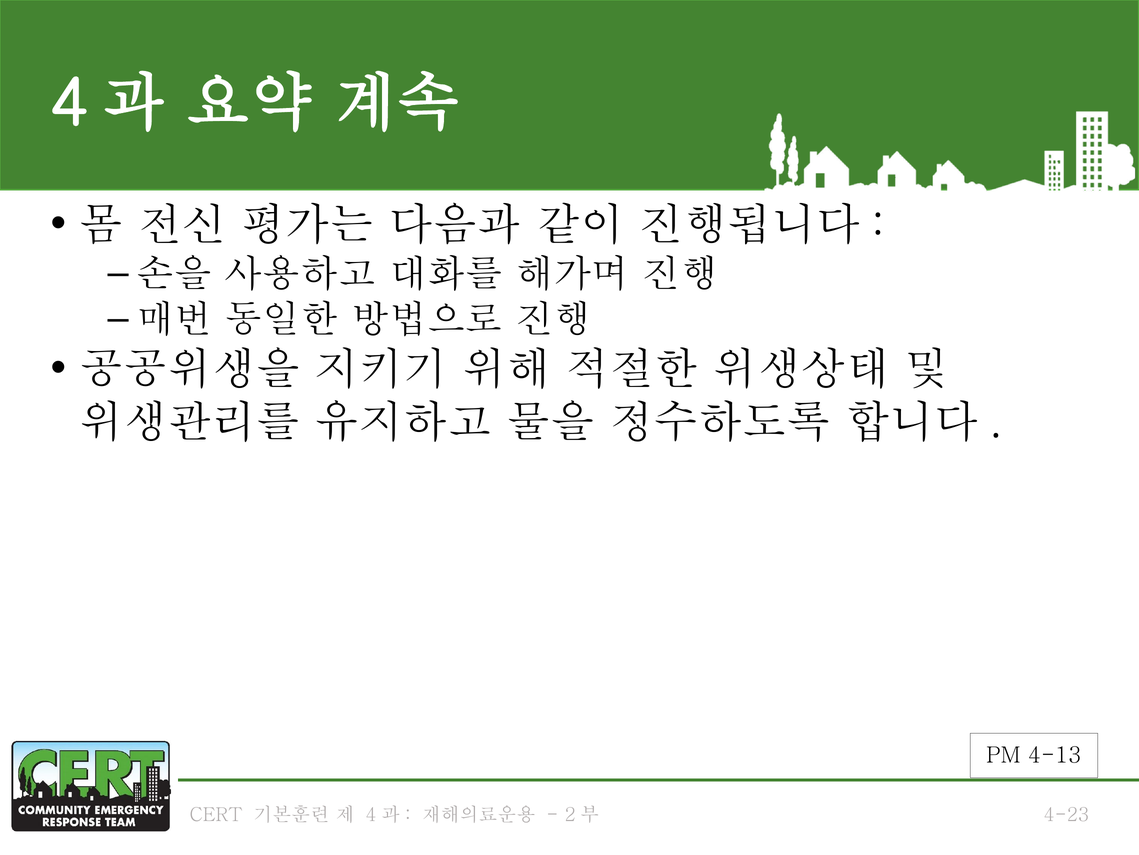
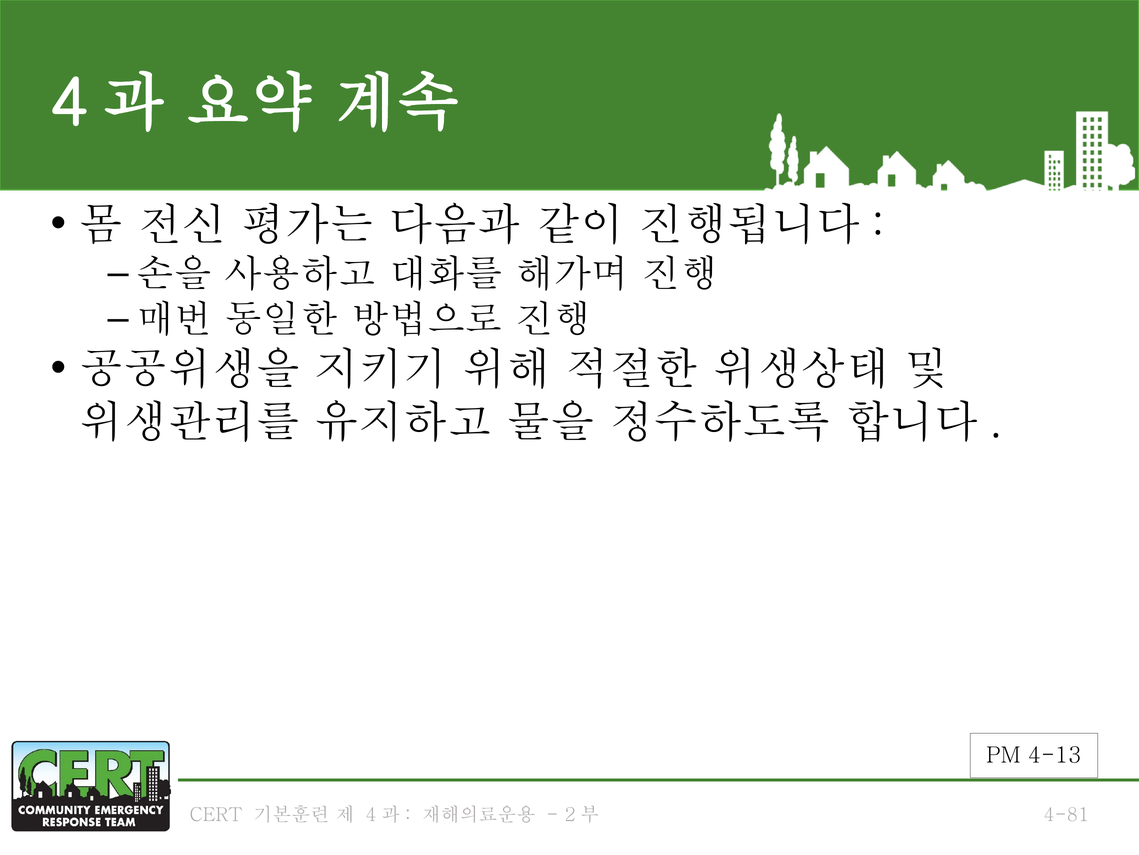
4-23: 4-23 -> 4-81 (1066, 814)
